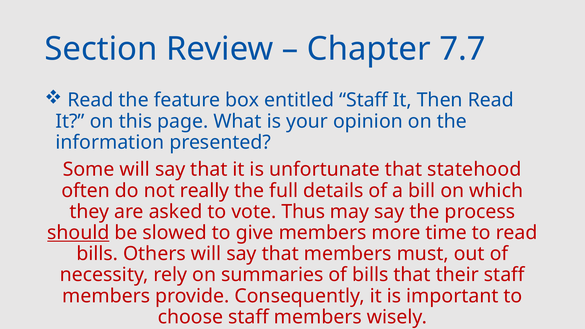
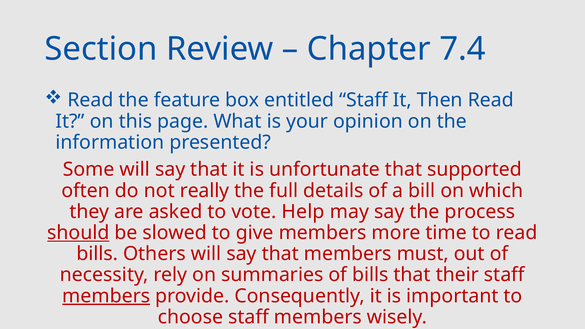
7.7: 7.7 -> 7.4 (463, 49)
statehood: statehood -> supported (474, 170)
Thus: Thus -> Help (303, 212)
members underline: none -> present (106, 296)
